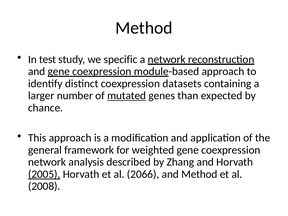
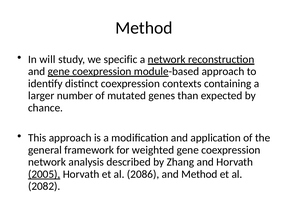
test: test -> will (47, 59)
datasets: datasets -> contexts (182, 84)
mutated underline: present -> none (127, 96)
2066: 2066 -> 2086 (143, 174)
2008: 2008 -> 2082 (44, 186)
